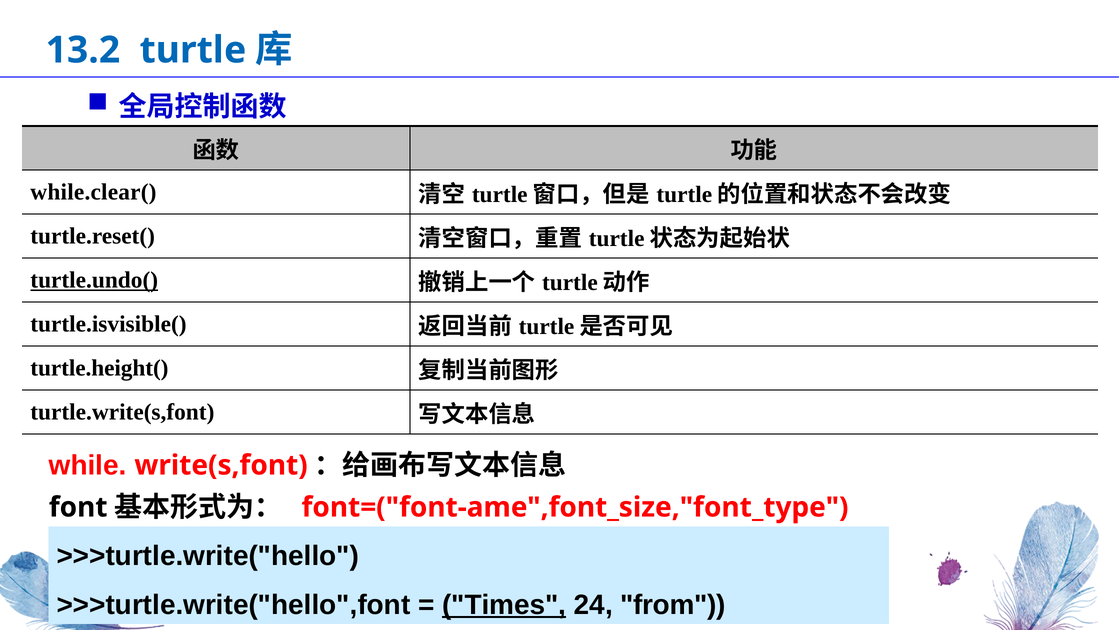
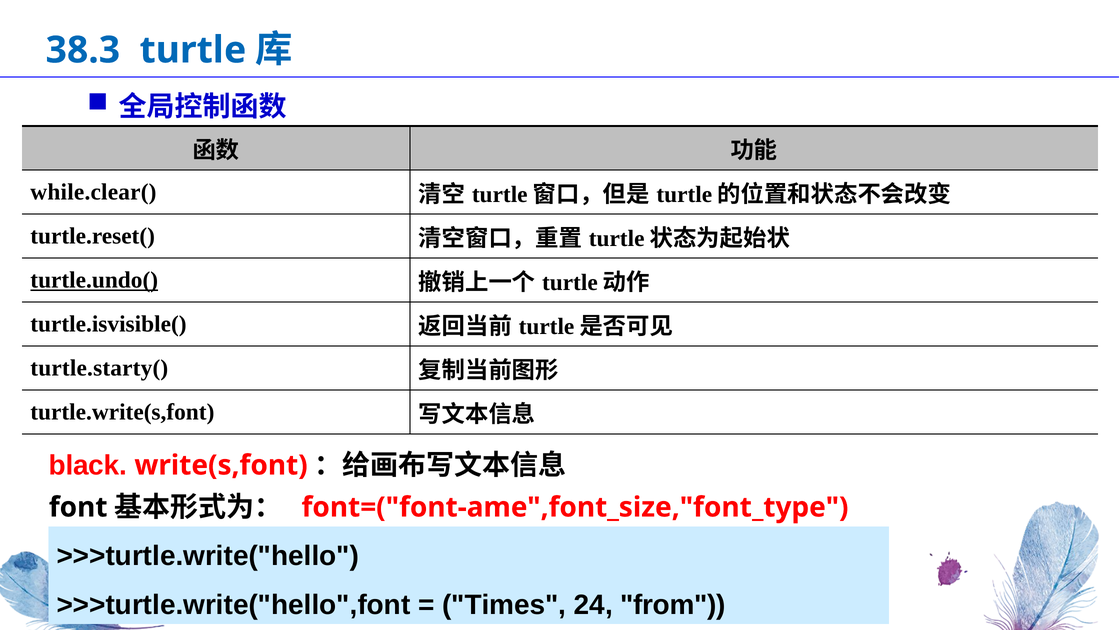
13.2: 13.2 -> 38.3 (83, 50)
turtle.height(: turtle.height( -> turtle.starty( (99, 368)
while: while -> black (88, 465)
Times underline: present -> none (504, 605)
